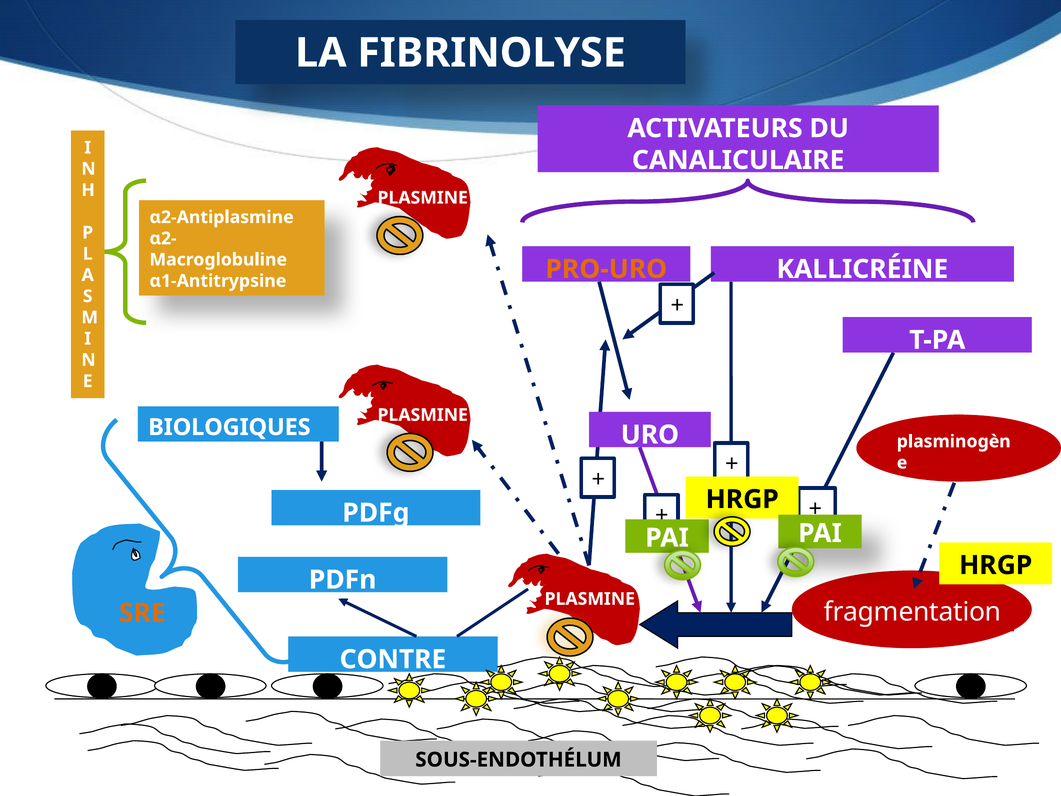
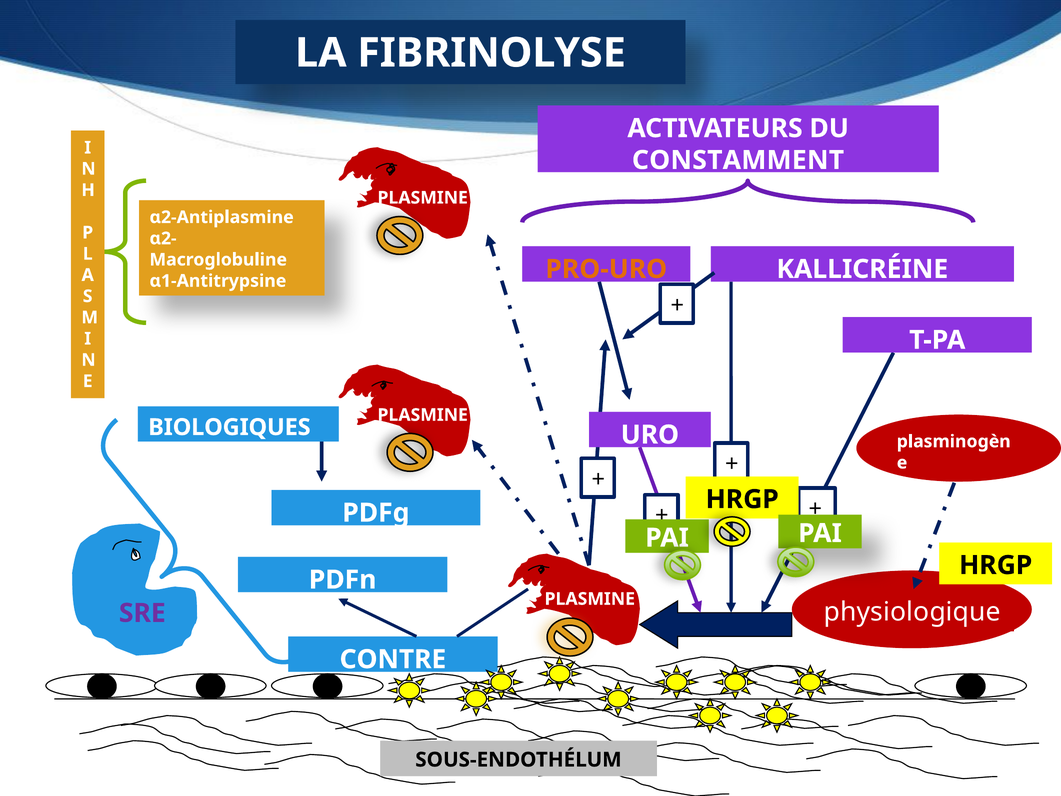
CANALICULAIRE: CANALICULAIRE -> CONSTAMMENT (738, 160)
fragmentation: fragmentation -> physiologique (912, 612)
SRE colour: orange -> purple (142, 613)
